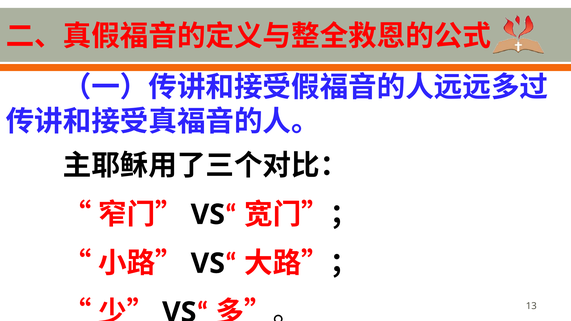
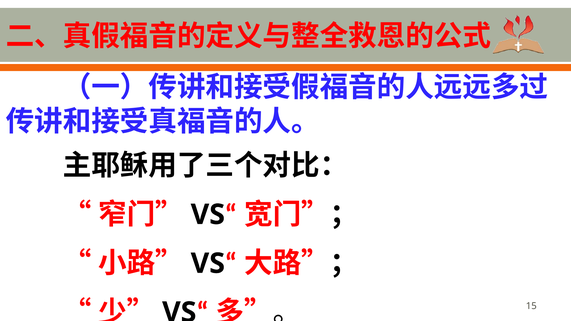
13: 13 -> 15 (531, 306)
